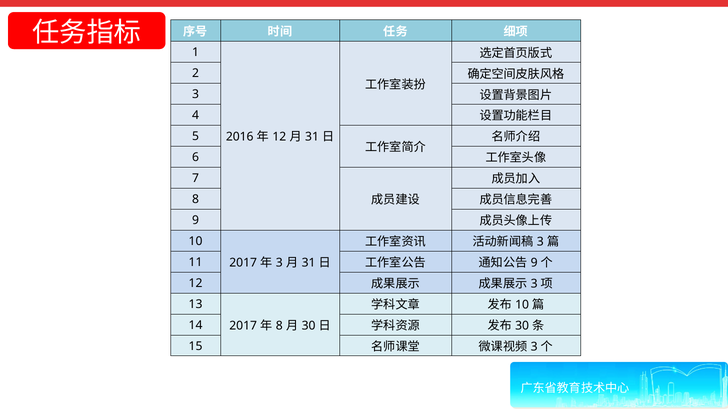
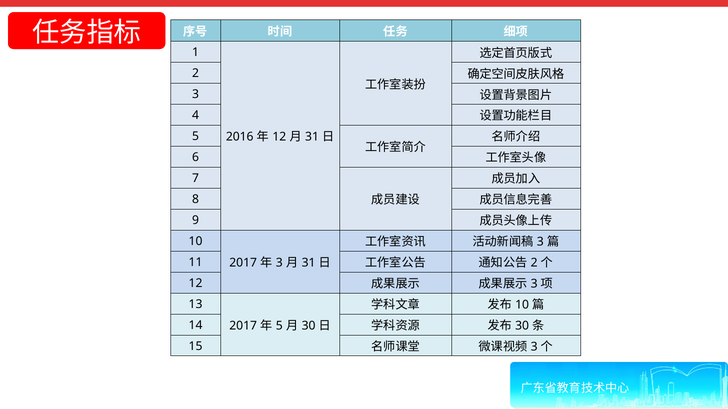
9: 9 -> 2 (534, 263)
8: 8 -> 5 (279, 326)
